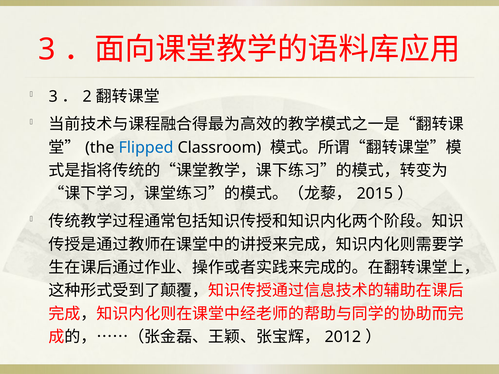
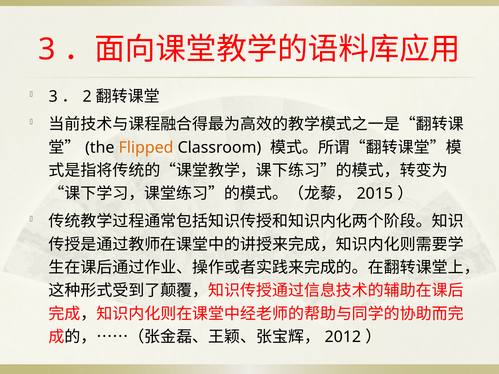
Flipped colour: blue -> orange (146, 148)
